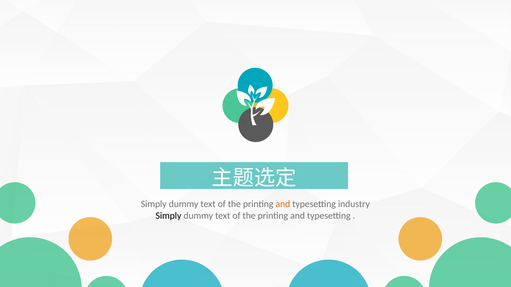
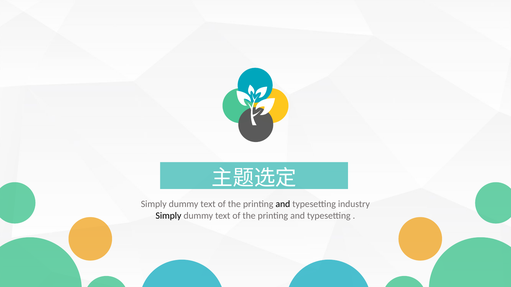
and colour: orange -> black (283, 204)
